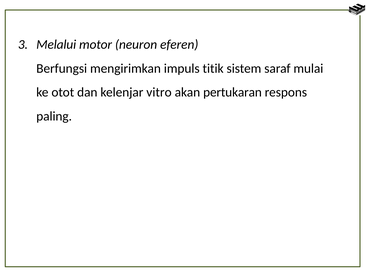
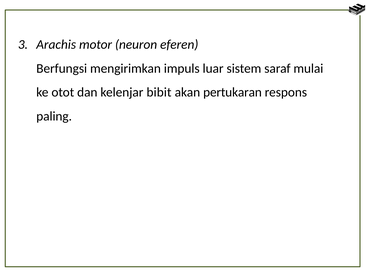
Melalui: Melalui -> Arachis (56, 44)
titik: titik -> luar (213, 68)
vitro: vitro -> bibit (159, 92)
